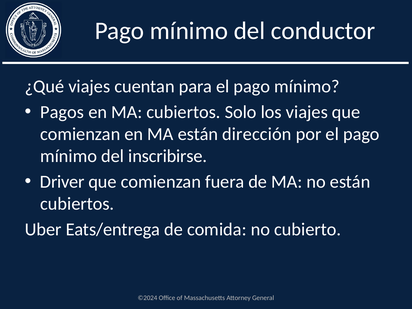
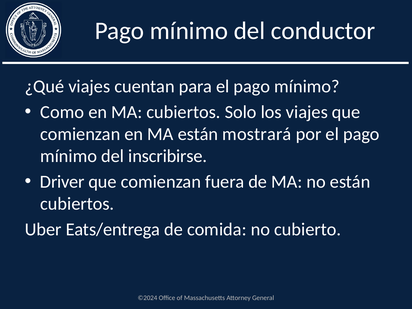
Pagos: Pagos -> Como (62, 112)
dirección: dirección -> mostrará (257, 134)
